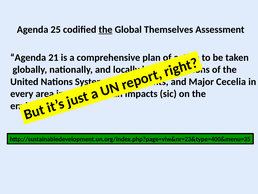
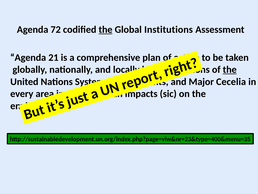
25: 25 -> 72 (56, 29)
Themselves: Themselves -> Institutions (169, 29)
the underline: none -> present (230, 69)
